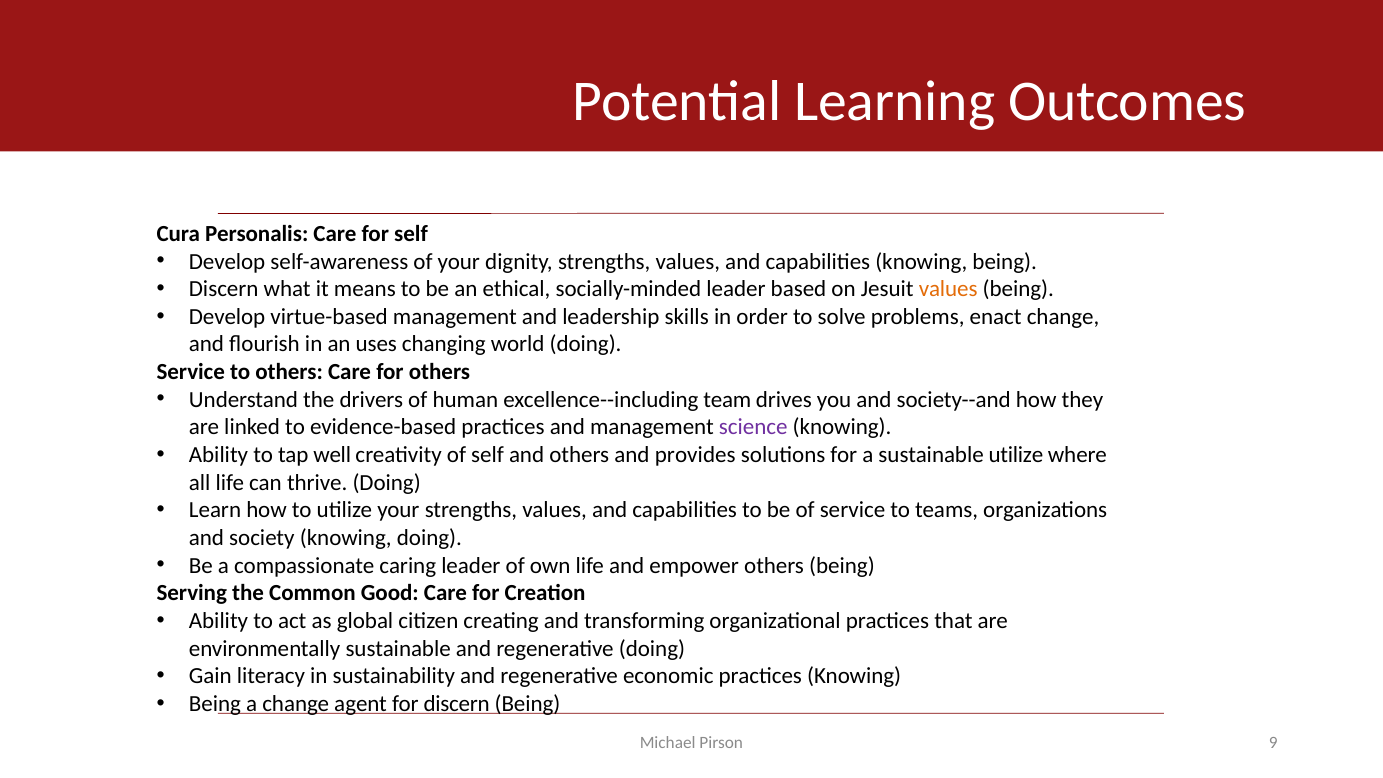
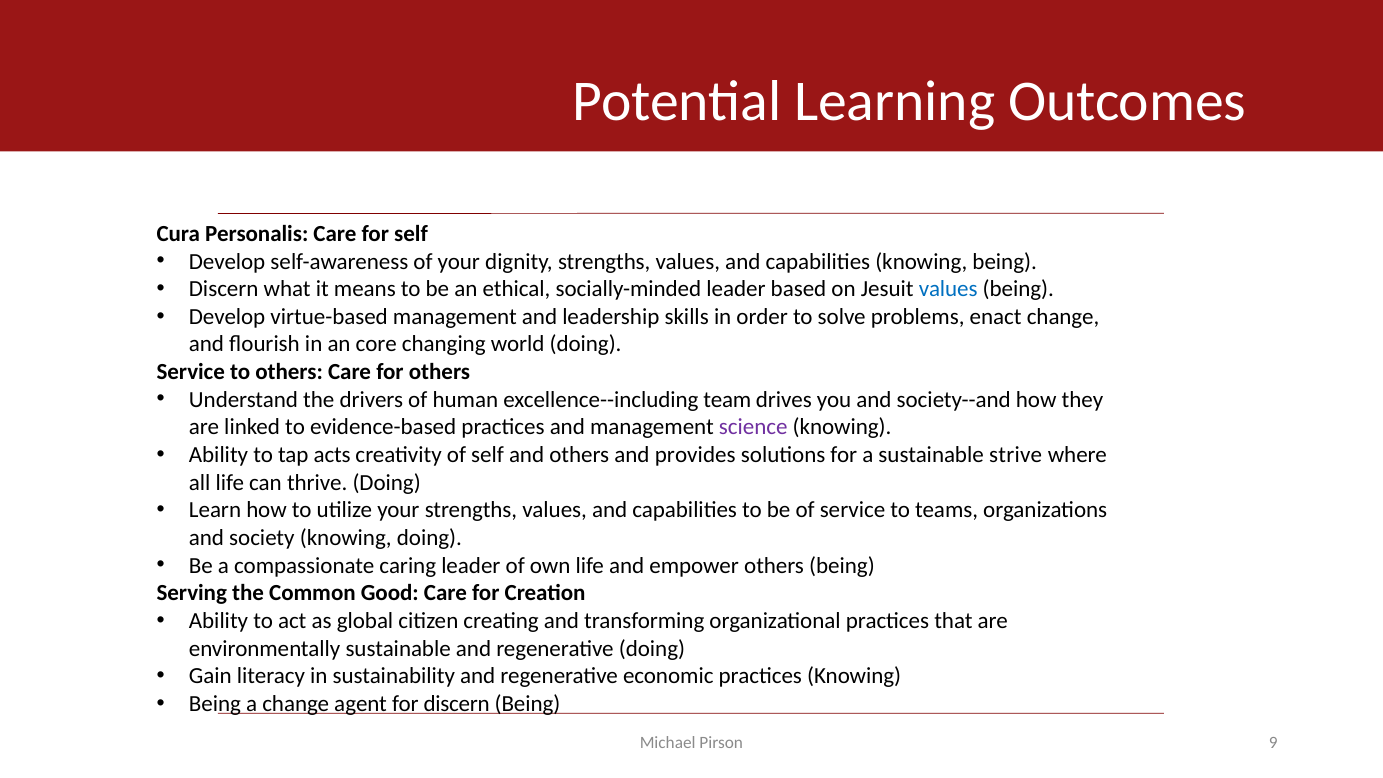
values colour: orange -> blue (948, 289)
uses: uses -> core (376, 344)
well: well -> acts (332, 455)
sustainable utilize: utilize -> strive (1016, 455)
